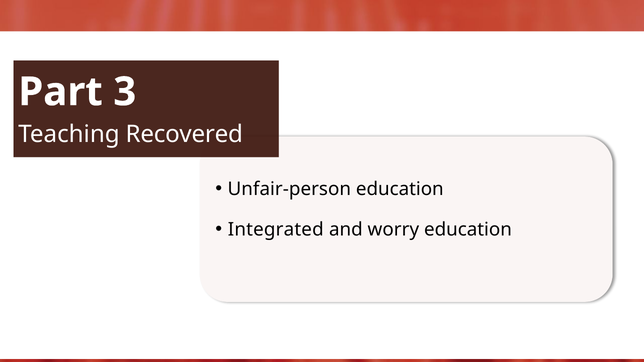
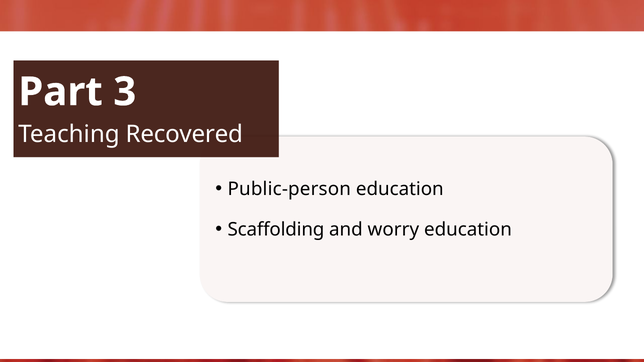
Unfair-person: Unfair-person -> Public-person (289, 189)
Integrated: Integrated -> Scaffolding (276, 230)
